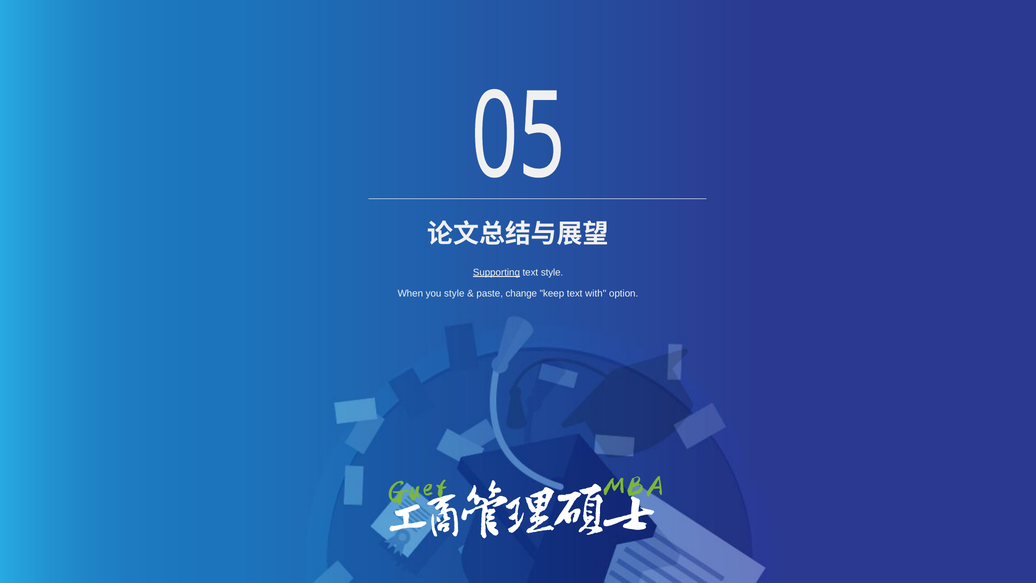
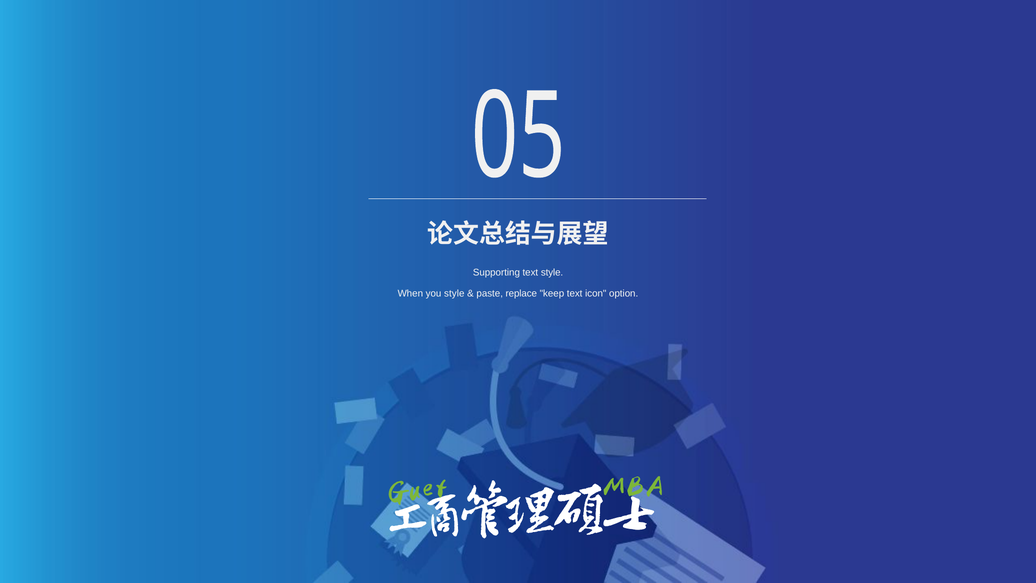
Supporting underline: present -> none (496, 272)
change: change -> replace (521, 294)
with: with -> icon (596, 294)
